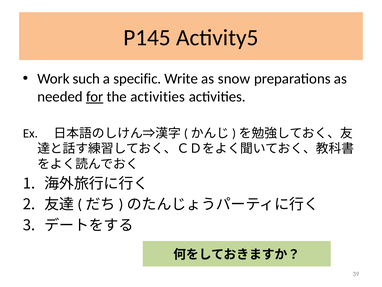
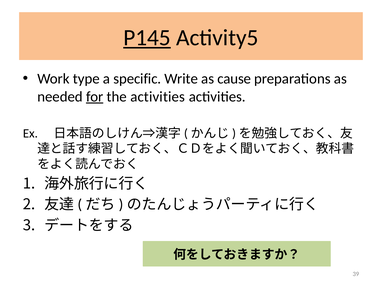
P145 underline: none -> present (147, 38)
such: such -> type (86, 79)
snow: snow -> cause (234, 79)
